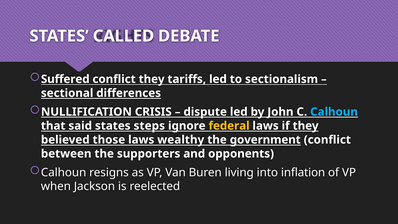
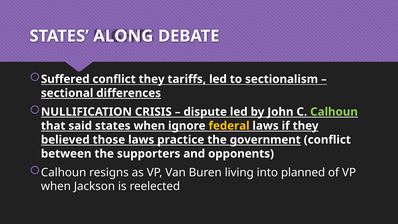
CALLED: CALLED -> ALONG (123, 36)
Calhoun colour: light blue -> light green (334, 112)
states steps: steps -> when (149, 126)
wealthy: wealthy -> practice (181, 140)
inflation: inflation -> planned (303, 172)
